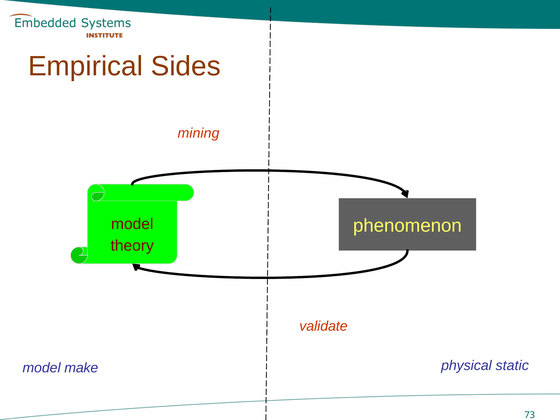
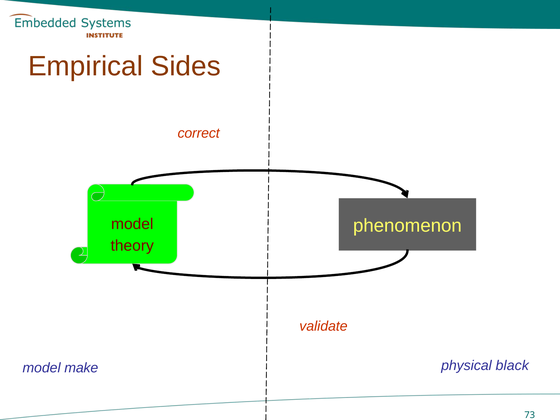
mining: mining -> correct (199, 133)
static: static -> black (512, 366)
